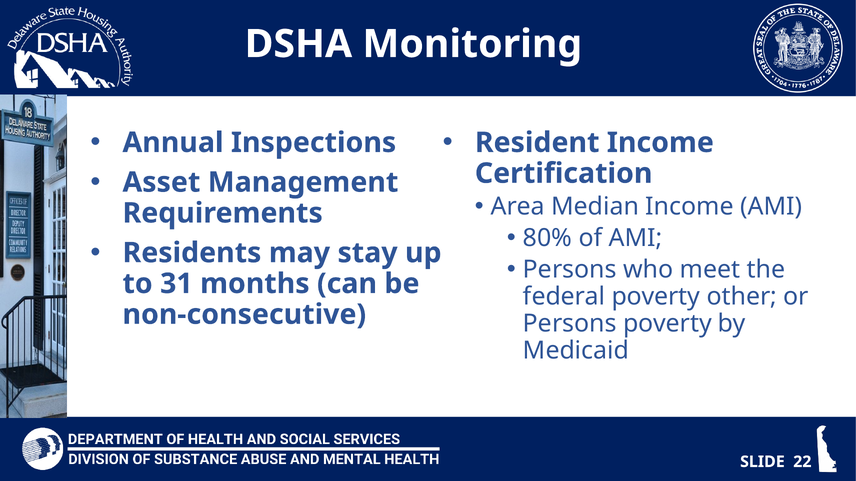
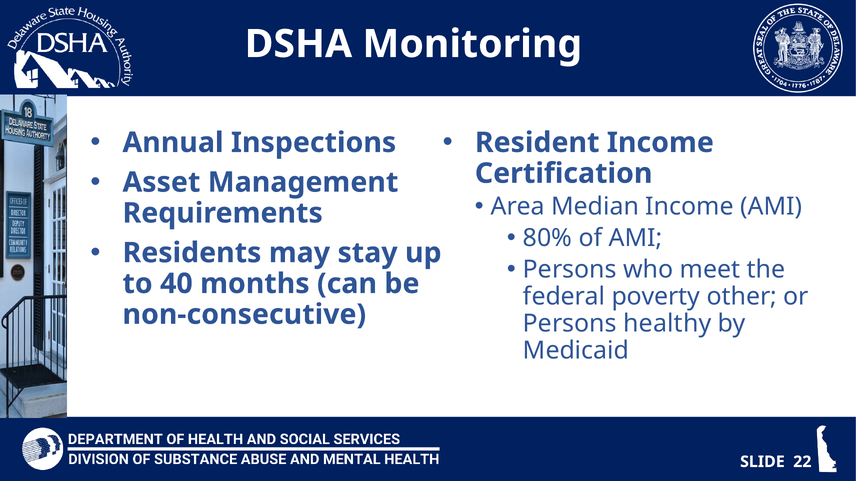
31: 31 -> 40 (176, 284)
Persons poverty: poverty -> healthy (667, 324)
